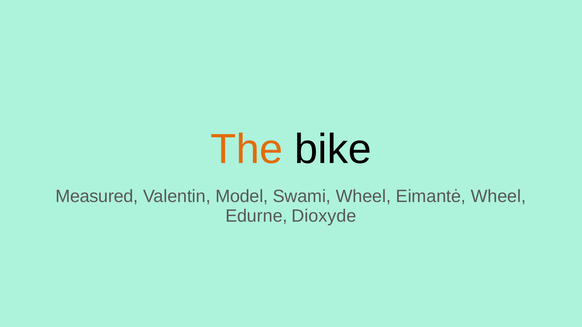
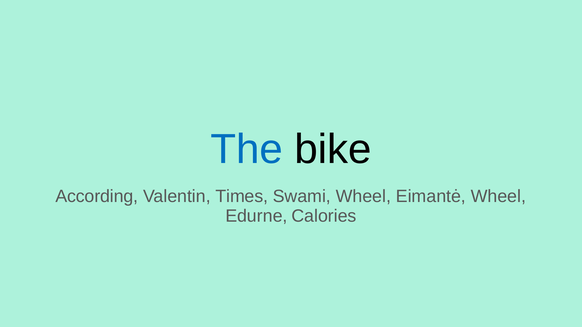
The colour: orange -> blue (247, 149)
Measured: Measured -> According (97, 196)
Model: Model -> Times (242, 196)
Dioxyde: Dioxyde -> Calories (324, 216)
